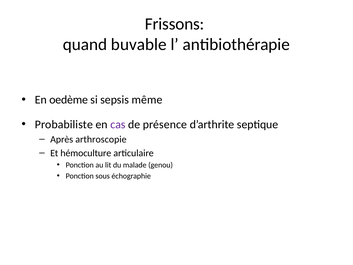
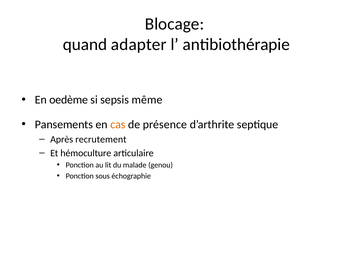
Frissons: Frissons -> Blocage (175, 24)
buvable: buvable -> adapter (139, 44)
Probabiliste: Probabiliste -> Pansements (64, 124)
cas colour: purple -> orange (118, 124)
arthroscopie: arthroscopie -> recrutement (101, 139)
